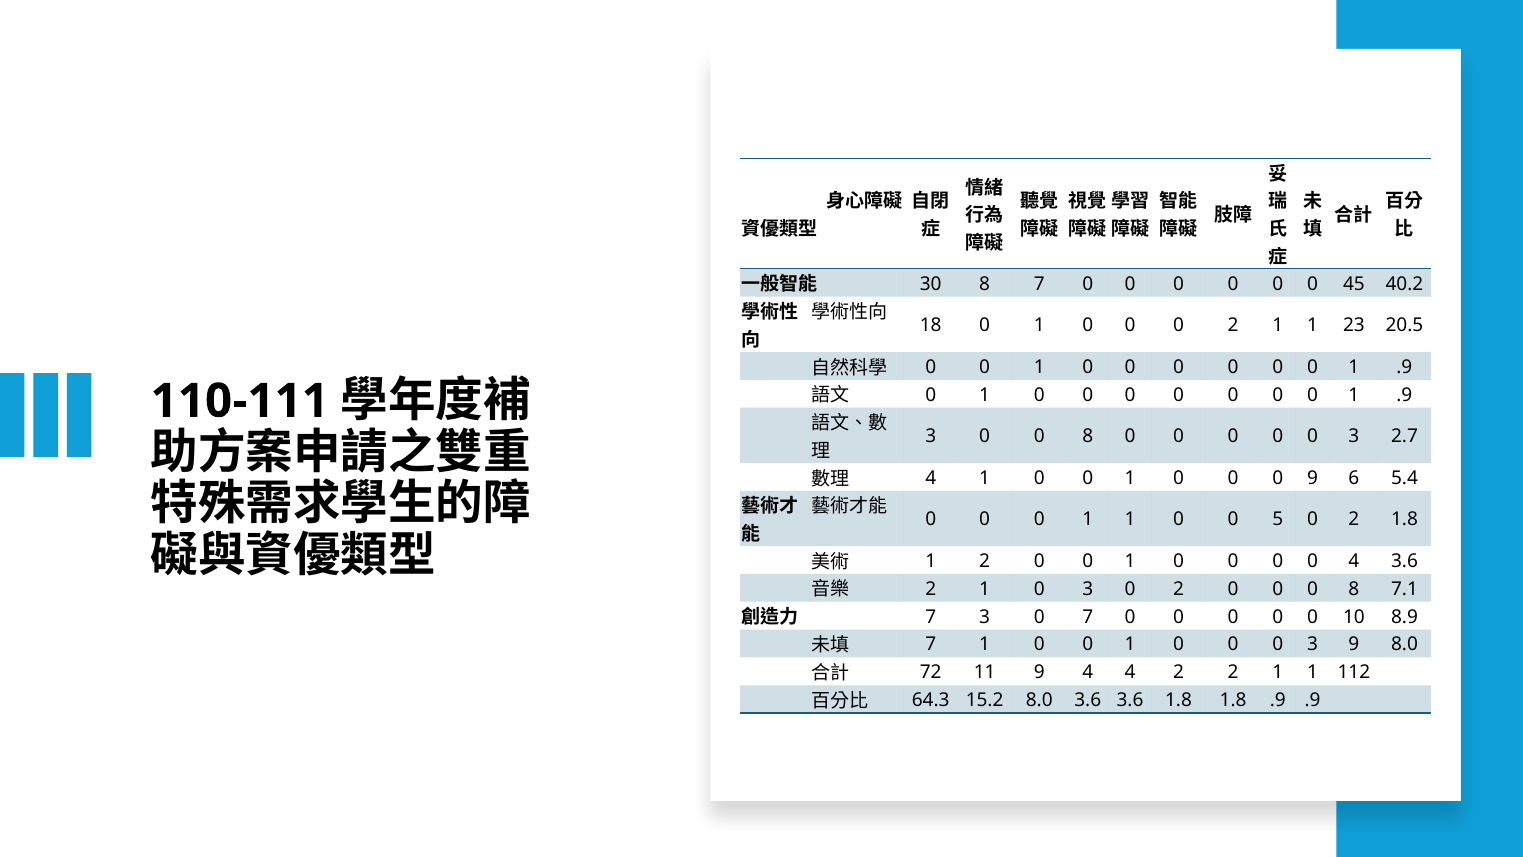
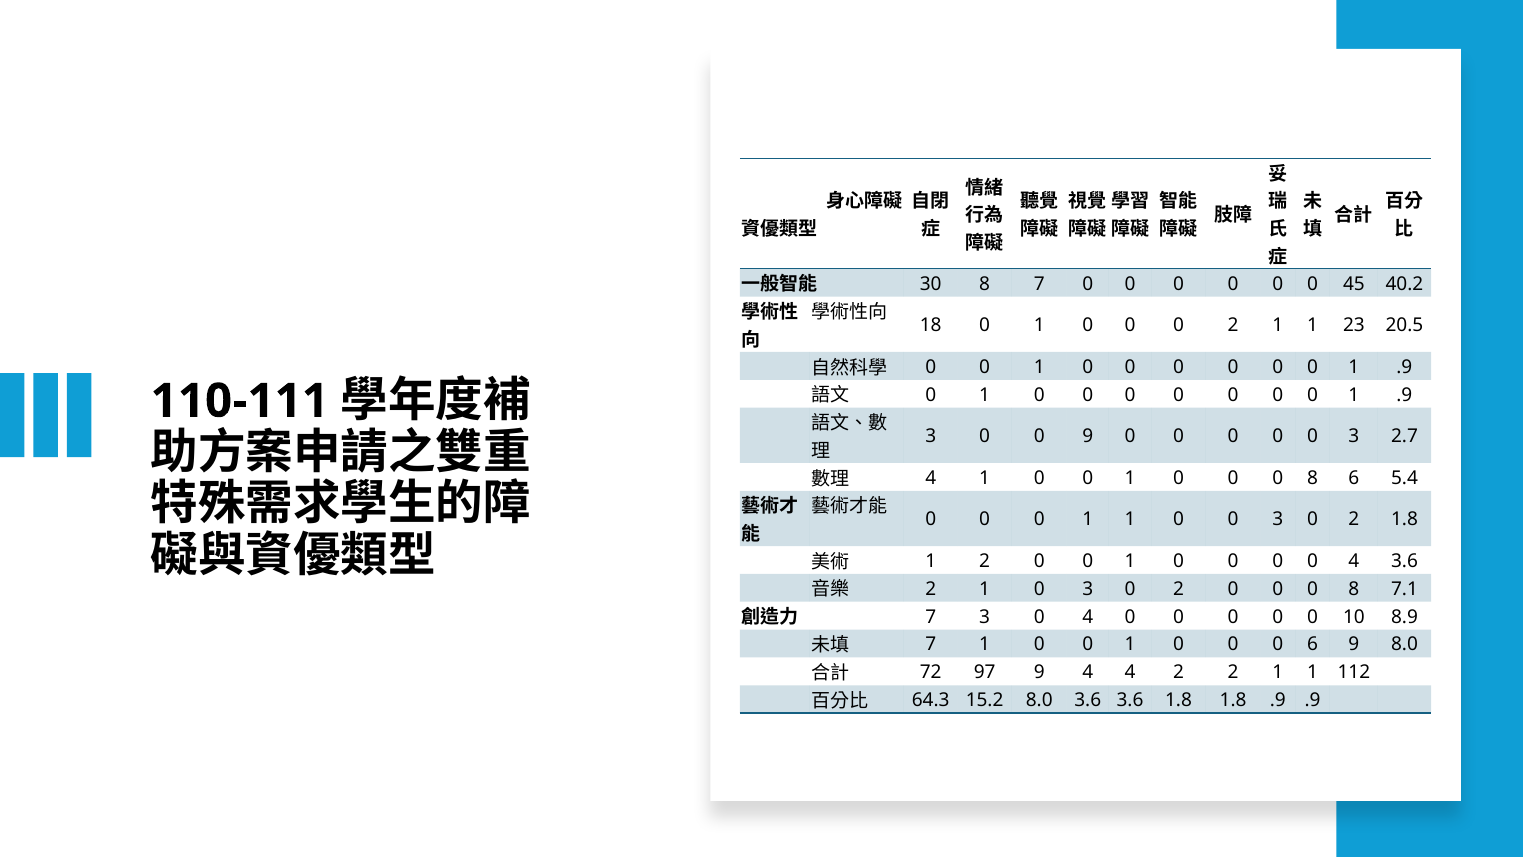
3 0 0 8: 8 -> 9 (1088, 436)
9: 9 -> 8 (1313, 478)
1 0 0 5: 5 -> 3 (1278, 519)
3 0 7: 7 -> 4 (1088, 617)
3: 3 -> 6 (1313, 644)
11: 11 -> 97 (985, 672)
